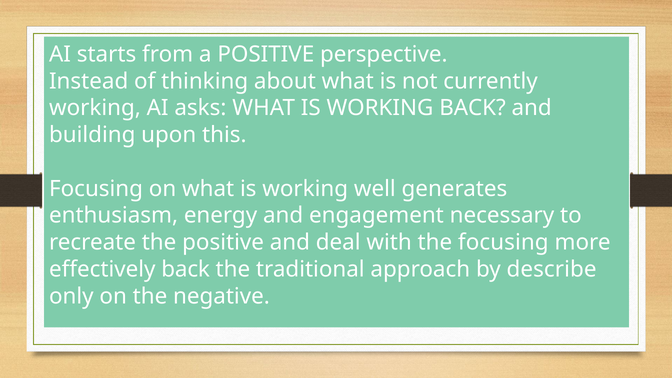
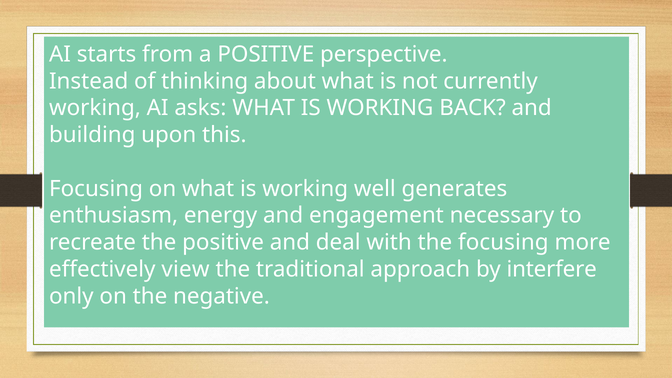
effectively back: back -> view (185, 269)
describe: describe -> interfere (552, 269)
